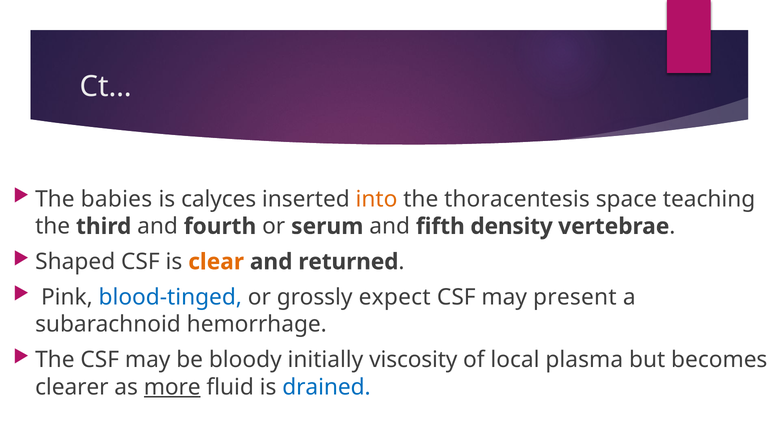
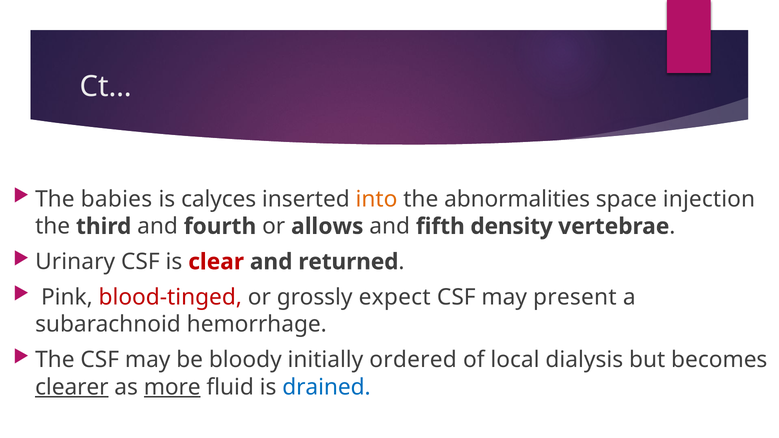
thoracentesis: thoracentesis -> abnormalities (517, 199)
teaching: teaching -> injection (709, 199)
serum: serum -> allows (327, 226)
Shaped: Shaped -> Urinary (75, 262)
clear colour: orange -> red (216, 262)
blood-tinged colour: blue -> red (170, 297)
viscosity: viscosity -> ordered (413, 360)
plasma: plasma -> dialysis (584, 360)
clearer underline: none -> present (72, 387)
